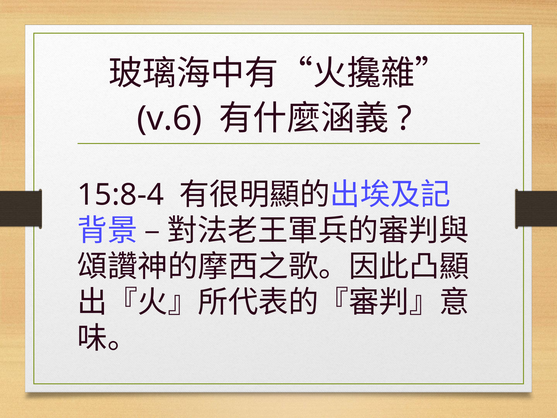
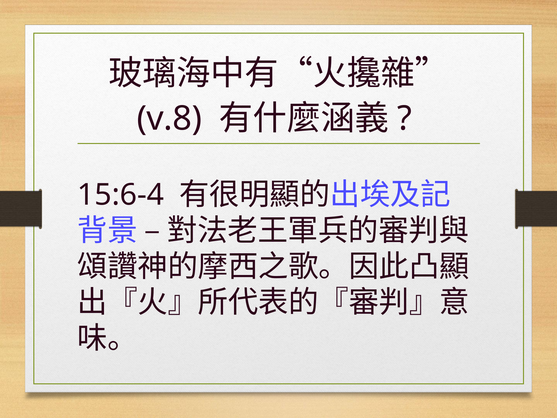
v.6: v.6 -> v.8 (169, 118)
15:8-4: 15:8-4 -> 15:6-4 (121, 195)
